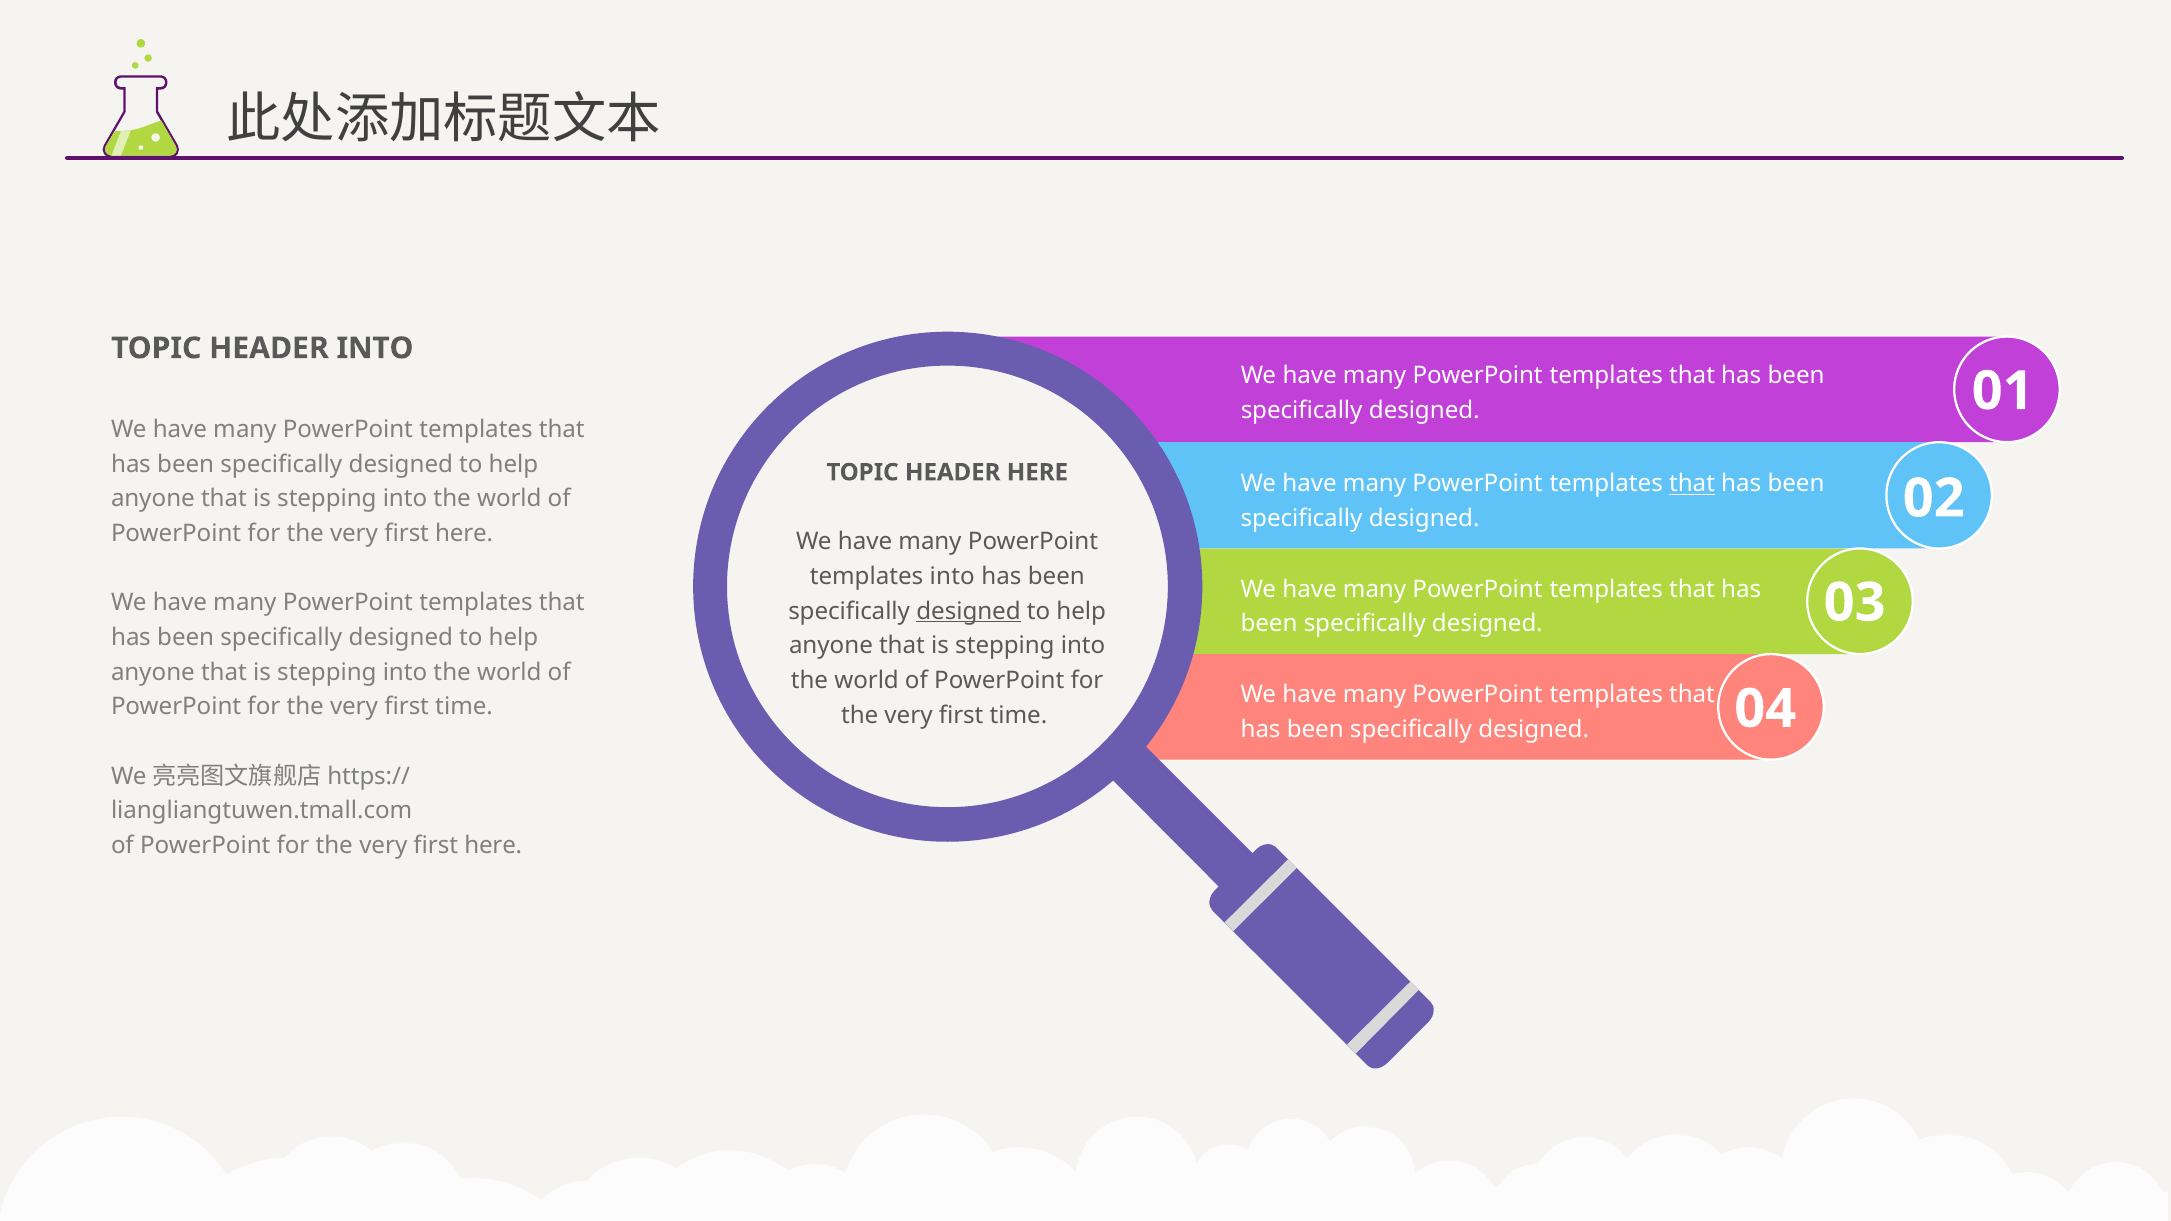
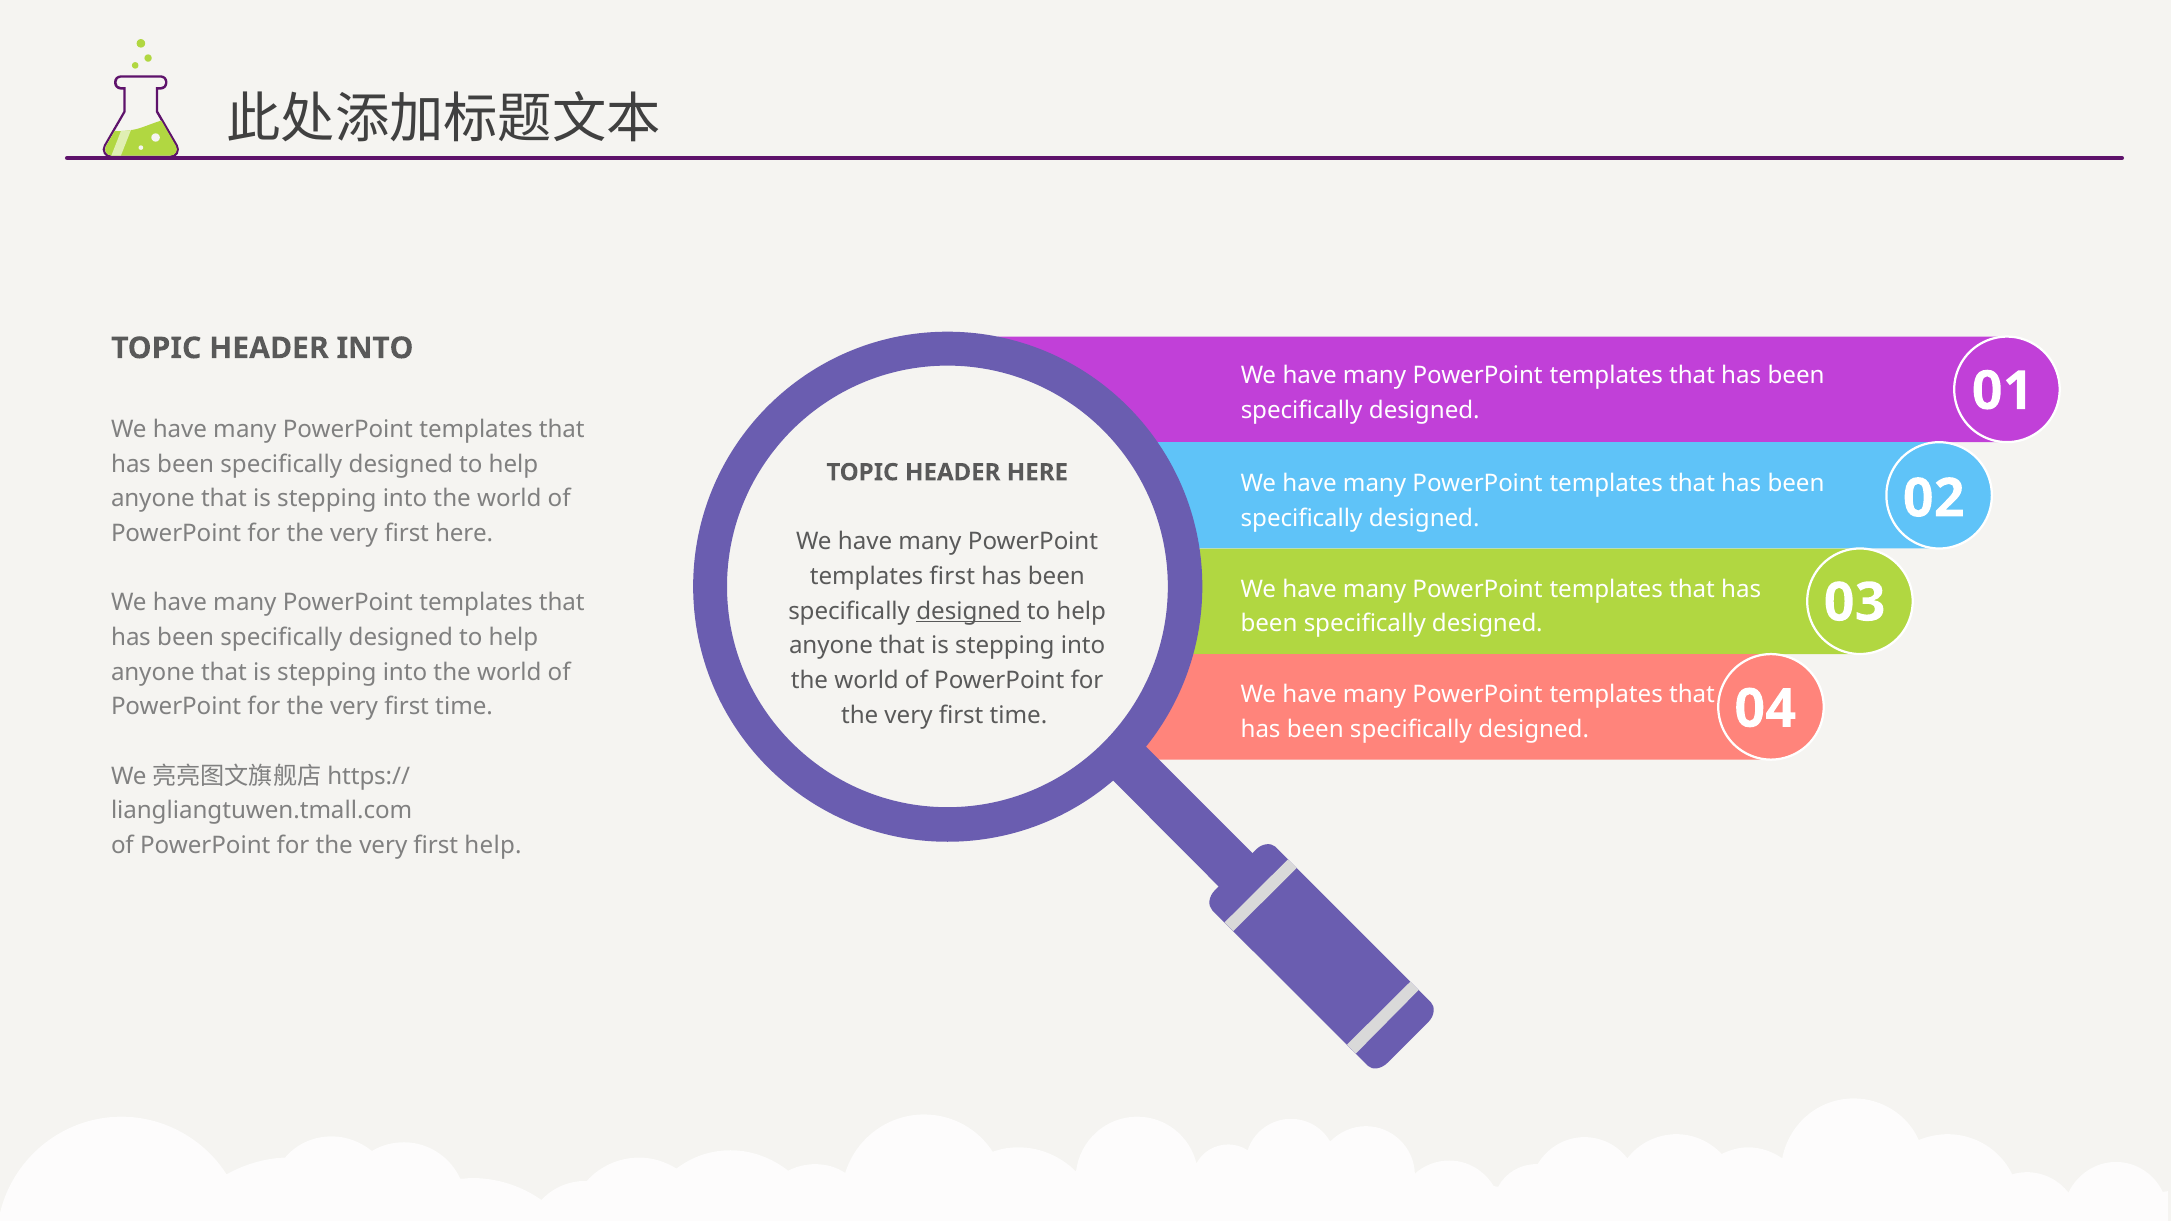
that underline: present -> none (1692, 484)
templates into: into -> first (952, 576)
here: here -> help (493, 846)
